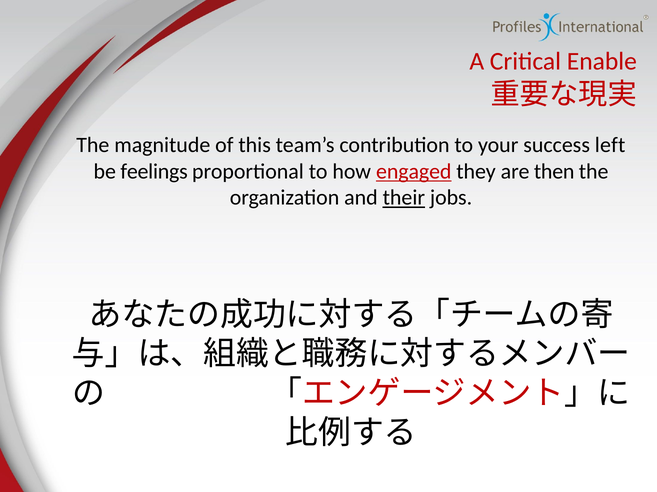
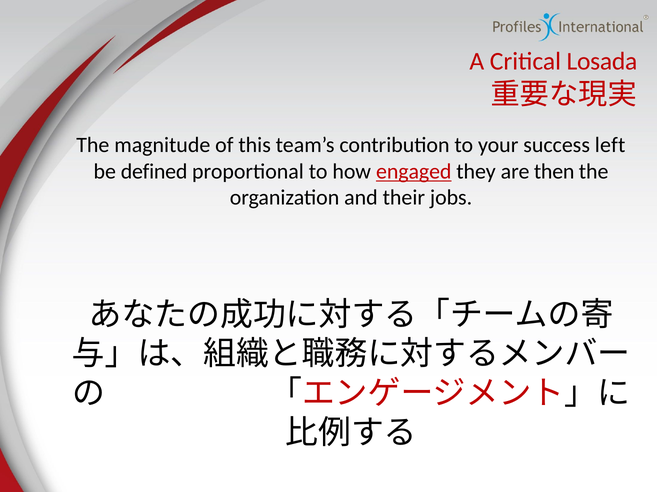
Enable: Enable -> Losada (602, 61)
feelings: feelings -> defined (154, 172)
their underline: present -> none (404, 198)
